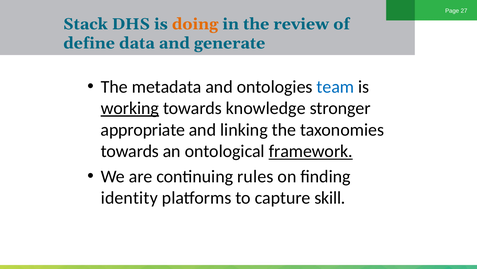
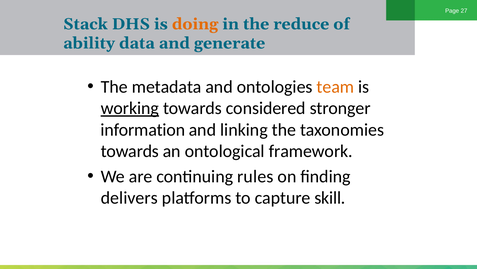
review: review -> reduce (301, 24)
define: define -> ability (89, 43)
team colour: blue -> orange (335, 87)
knowledge: knowledge -> considered (266, 108)
appropriate: appropriate -> information (143, 129)
framework underline: present -> none (311, 151)
identity: identity -> delivers (129, 197)
